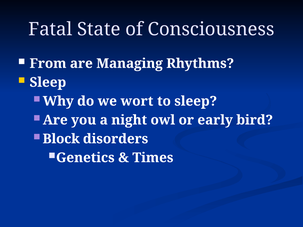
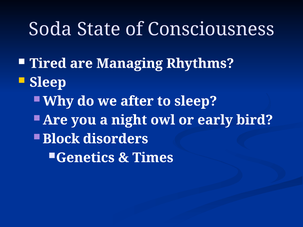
Fatal: Fatal -> Soda (50, 29)
From: From -> Tired (48, 64)
wort: wort -> after (137, 101)
